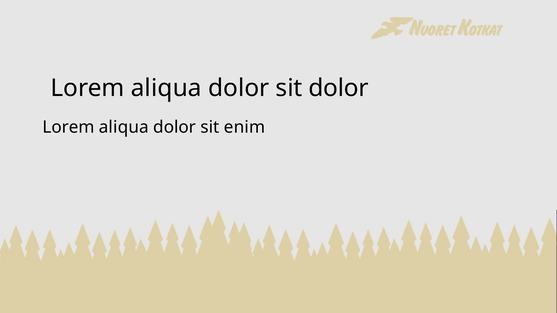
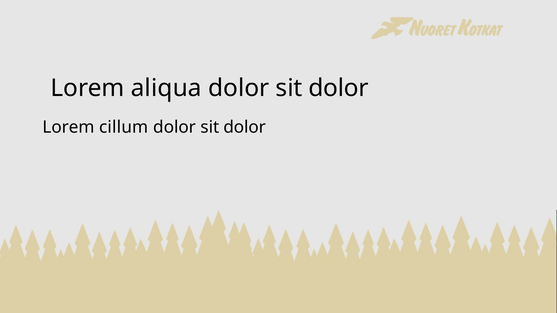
aliqua: aliqua -> cillum (124, 127)
enim: enim -> dolor (245, 127)
